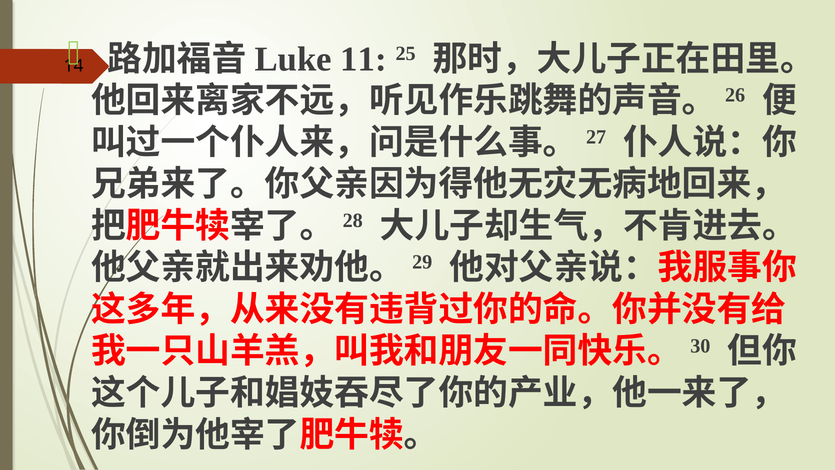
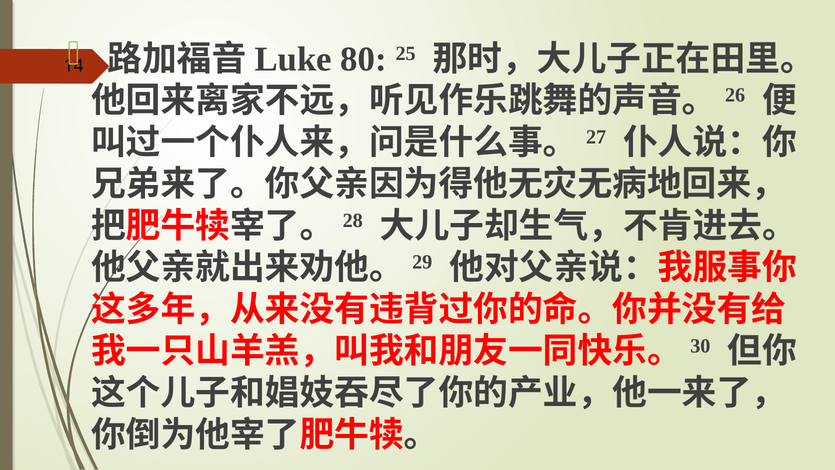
11: 11 -> 80 (364, 59)
